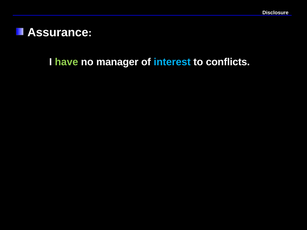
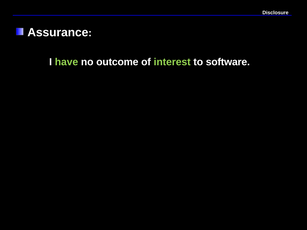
manager: manager -> outcome (117, 62)
interest colour: light blue -> light green (172, 62)
conflicts: conflicts -> software (228, 62)
